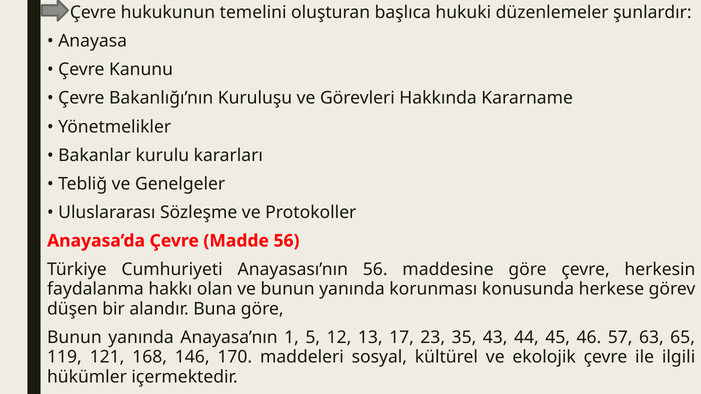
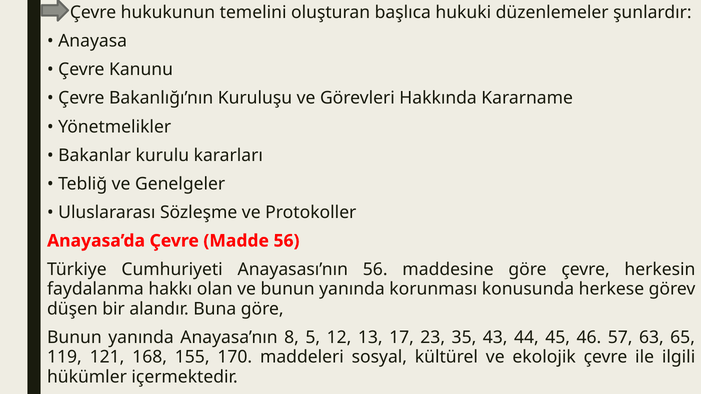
1: 1 -> 8 (292, 338)
146: 146 -> 155 (192, 357)
